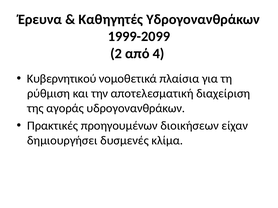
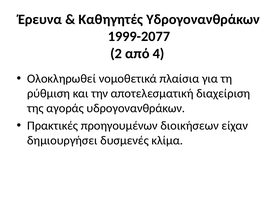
1999-2099: 1999-2099 -> 1999-2077 (139, 36)
Κυβερνητικού: Κυβερνητικού -> Ολοκληρωθεί (62, 79)
